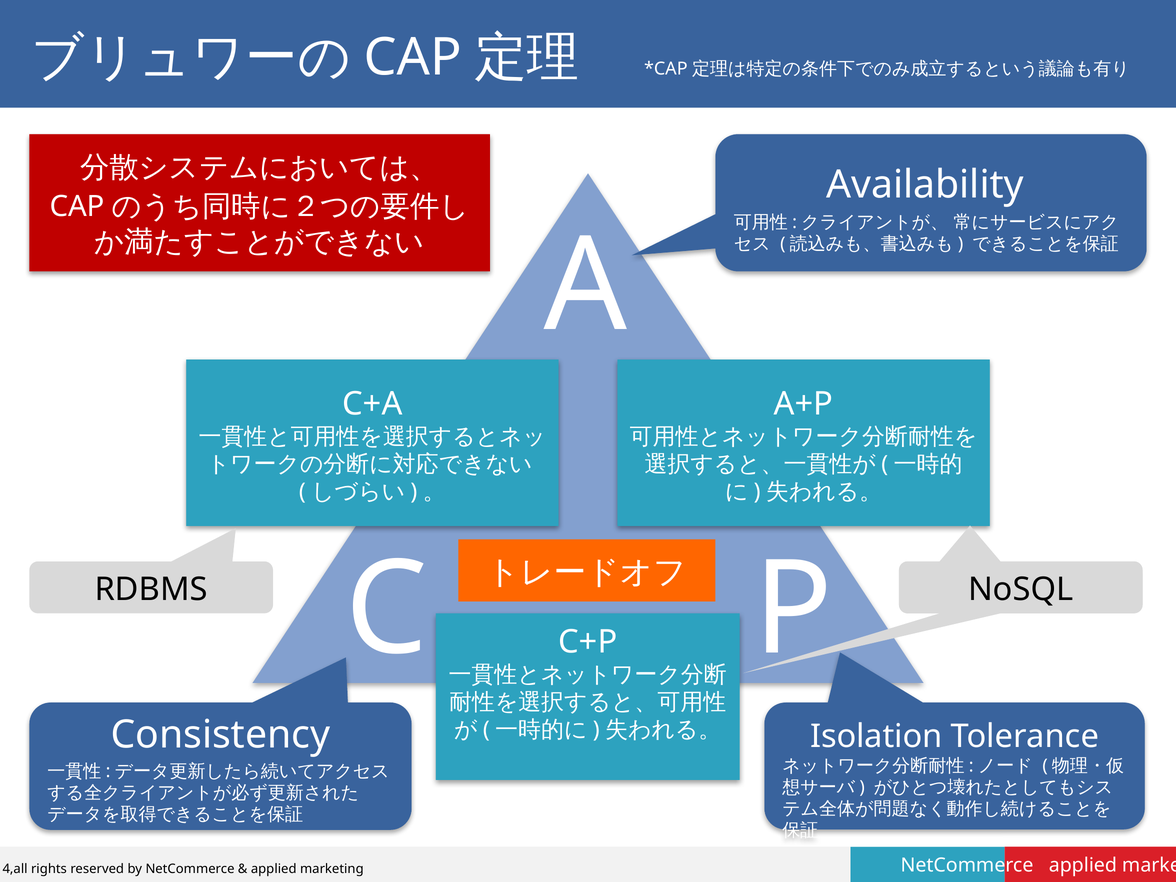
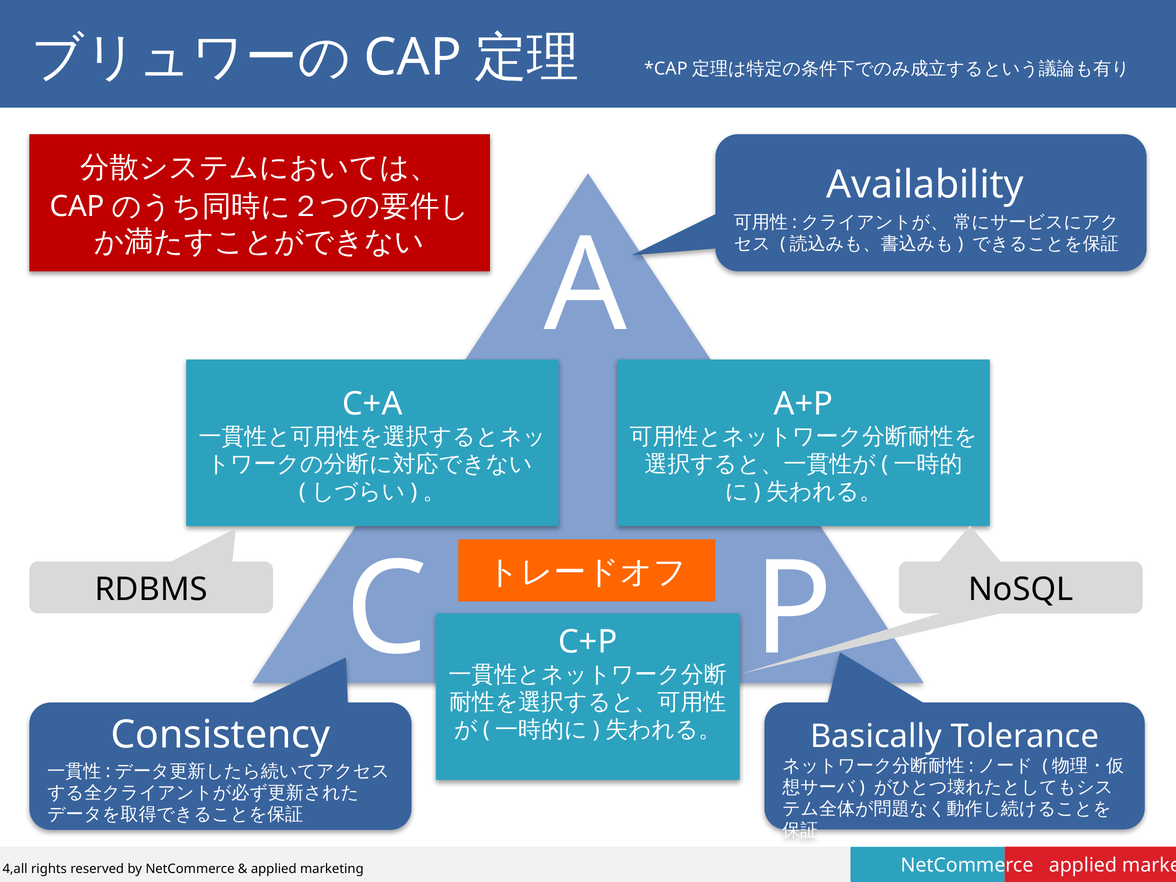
Isolation: Isolation -> Basically (876, 736)
